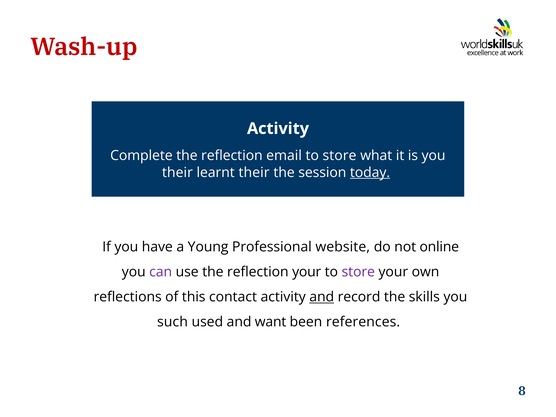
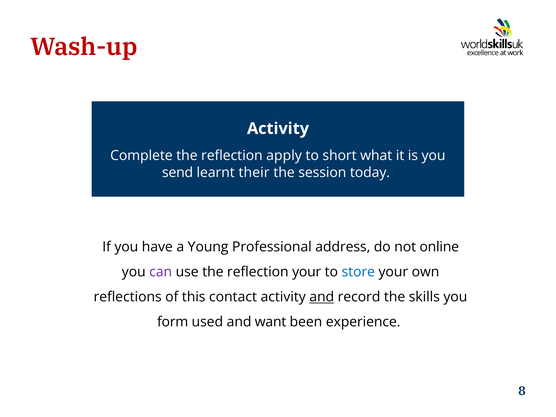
email: email -> apply (284, 156)
store: store -> short (340, 156)
their: their -> send (178, 172)
today underline: present -> none (370, 172)
website: website -> address (343, 247)
store colour: purple -> blue (358, 272)
such: such -> form (173, 322)
references: references -> experience (363, 322)
